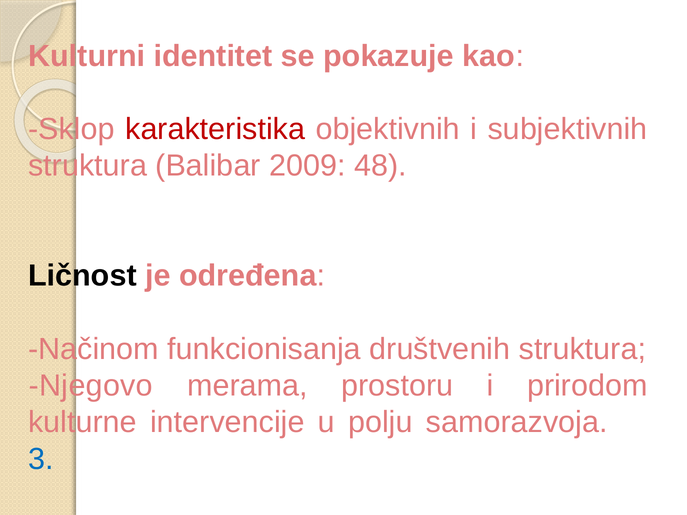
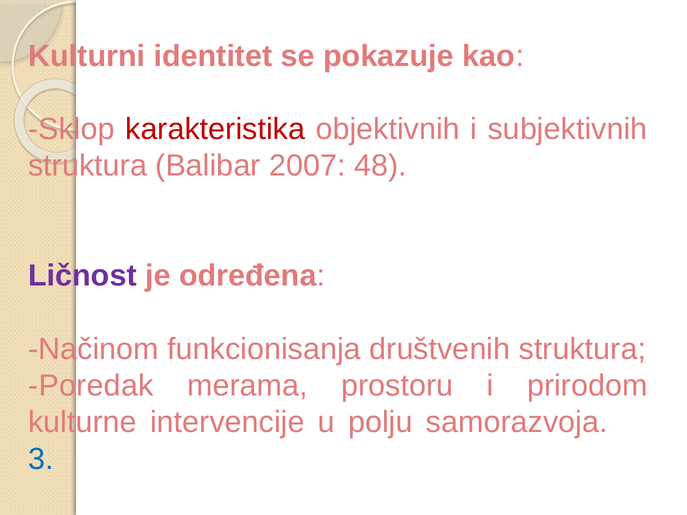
2009: 2009 -> 2007 (307, 166)
Ličnost colour: black -> purple (82, 276)
Njegovo: Njegovo -> Poredak (91, 386)
